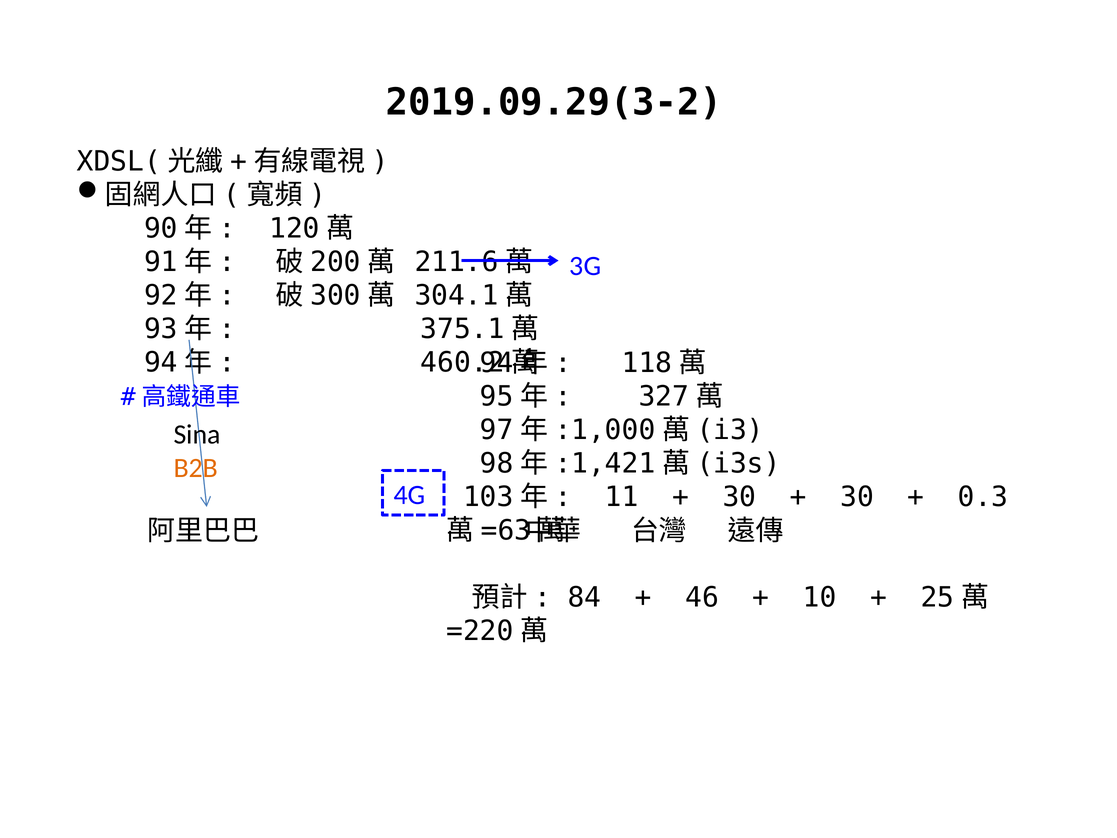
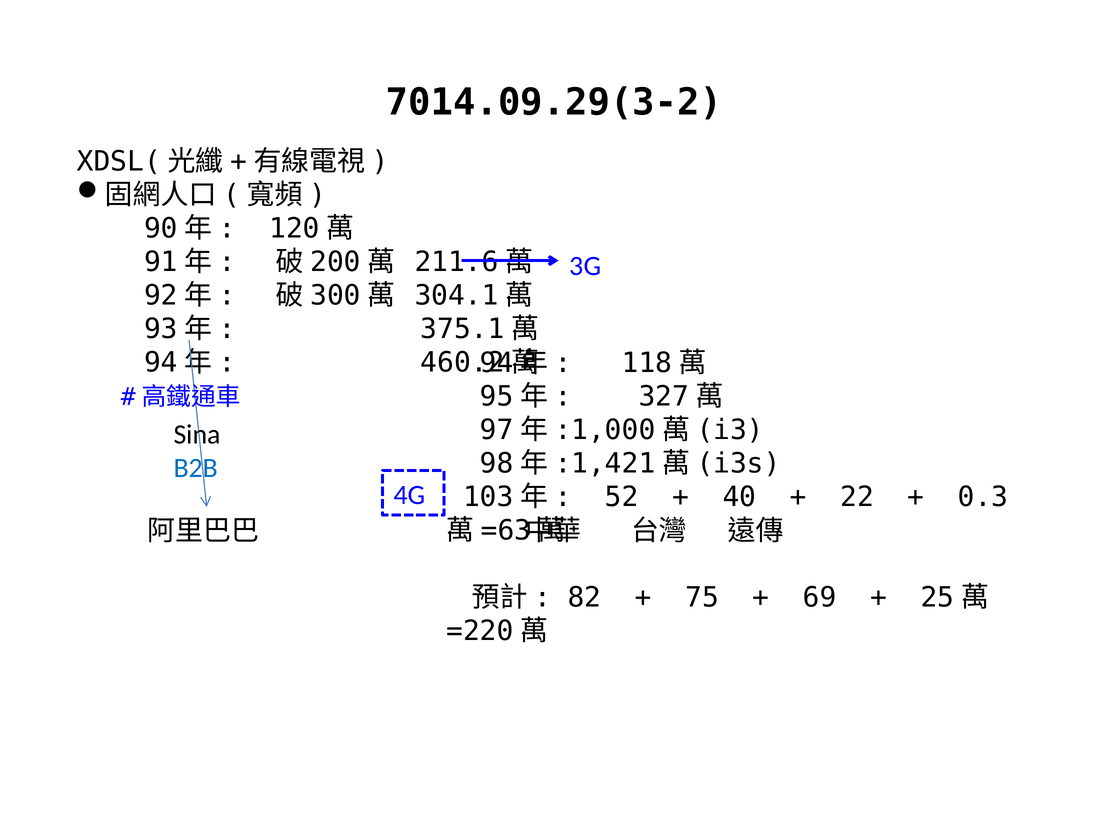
2019.09.29(3-2: 2019.09.29(3-2 -> 7014.09.29(3-2 (554, 103)
B2B colour: orange -> blue (196, 468)
11: 11 -> 52 (622, 497)
30: 30 -> 40 (739, 497)
30: 30 -> 22 (857, 497)
84: 84 -> 82 (584, 597)
46: 46 -> 75 (702, 597)
10: 10 -> 69 (820, 597)
